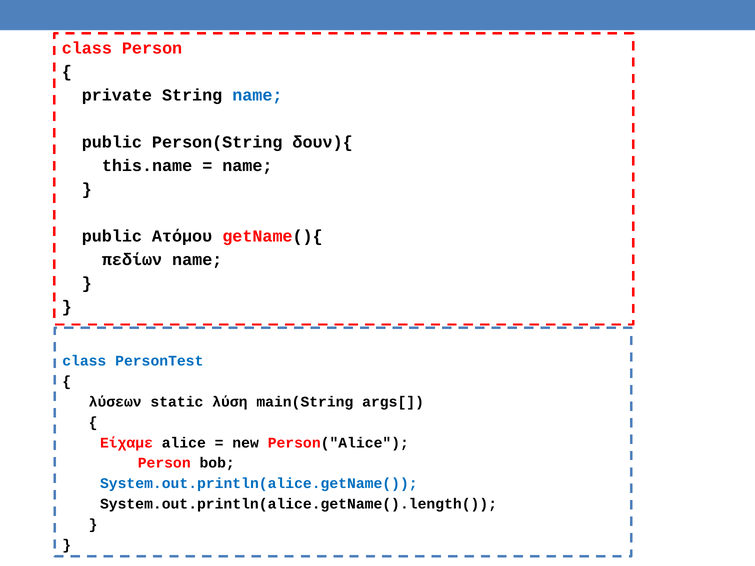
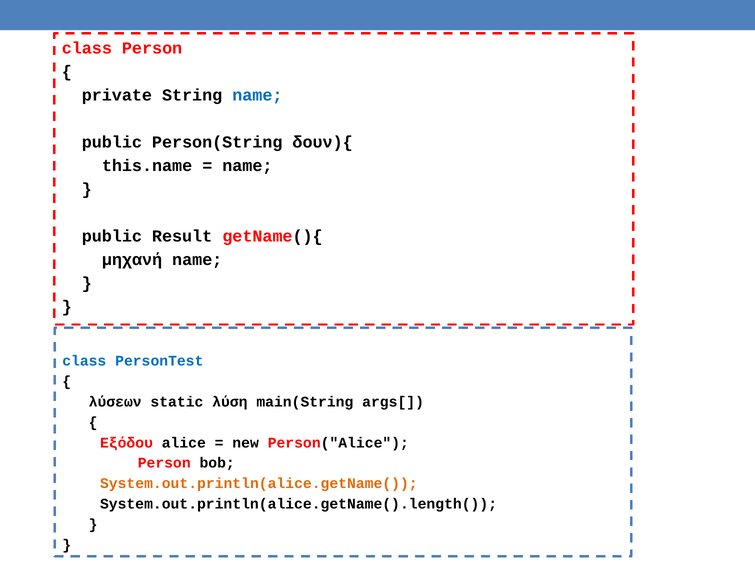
Ατόμου: Ατόμου -> Result (182, 236)
πεδίων: πεδίων -> μηχανή (132, 260)
Είχαμε: Είχαμε -> Εξόδου (126, 443)
System.out.println(alice.getName( colour: blue -> orange (259, 484)
